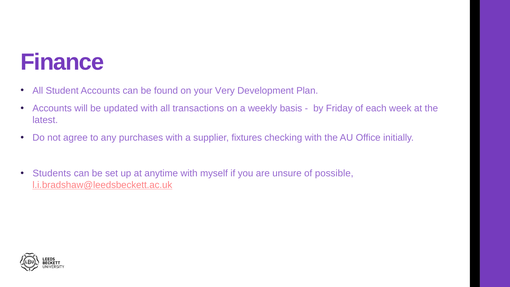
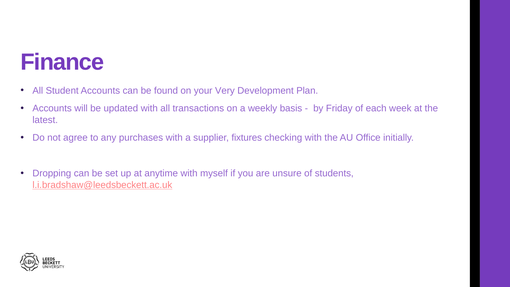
Students: Students -> Dropping (52, 173)
possible: possible -> students (334, 173)
